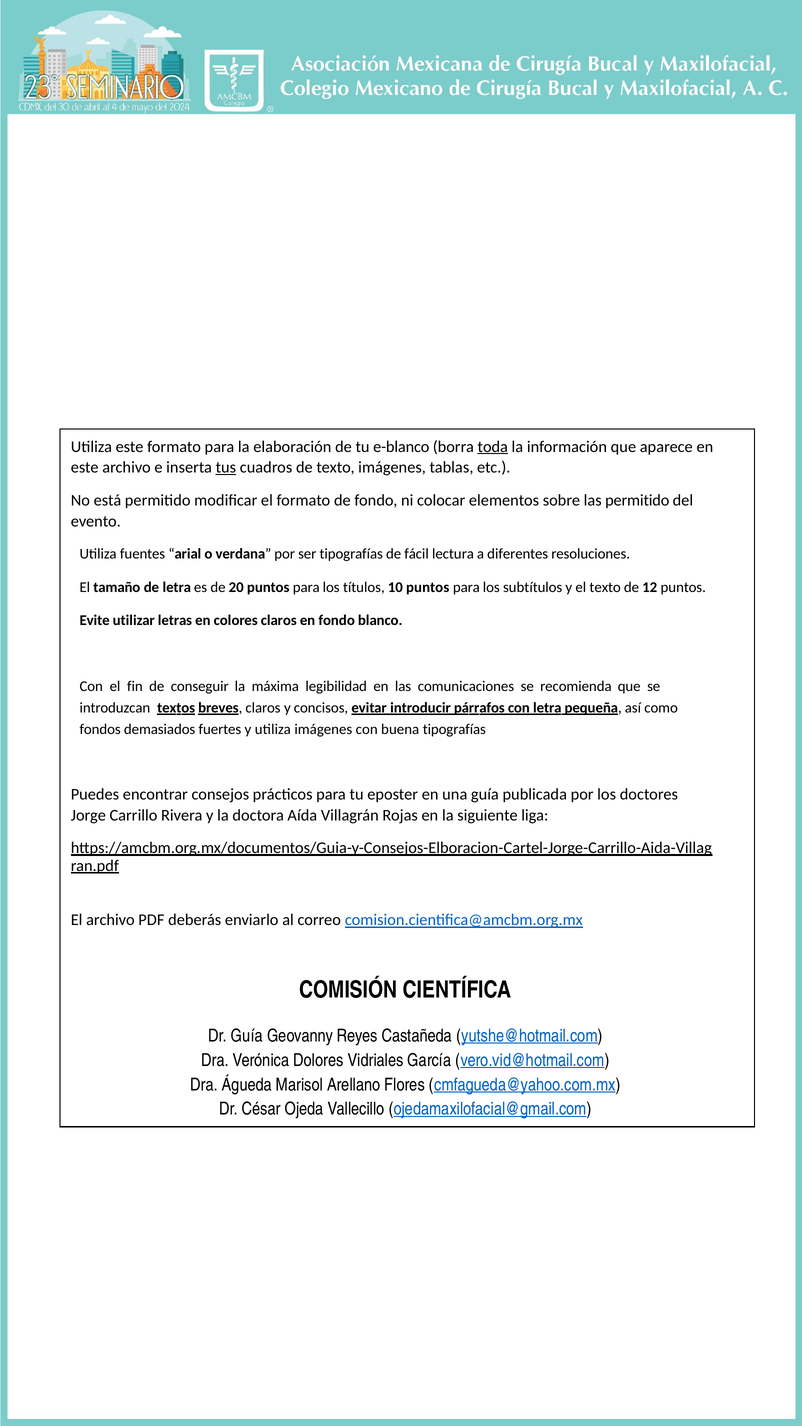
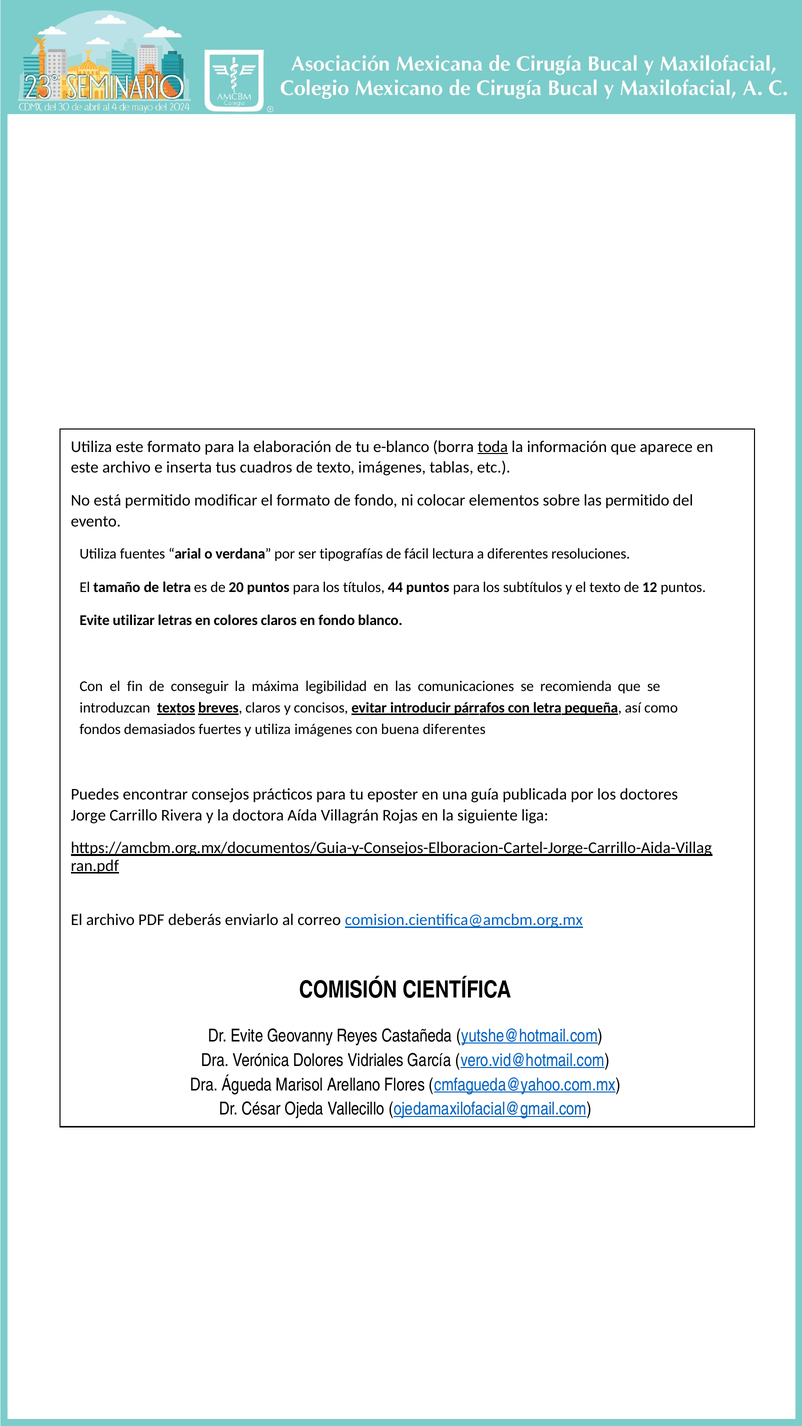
tus underline: present -> none (226, 468)
10: 10 -> 44 (395, 587)
buena tipografías: tipografías -> diferentes (454, 729)
Dr Guía: Guía -> Evite (247, 1036)
